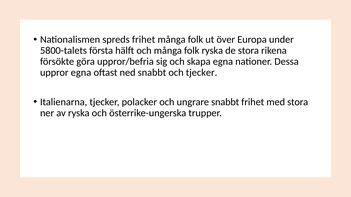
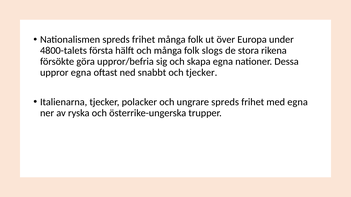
5800-talets: 5800-talets -> 4800-talets (63, 51)
folk ryska: ryska -> slogs (212, 51)
ungrare snabbt: snabbt -> spreds (225, 102)
med stora: stora -> egna (298, 102)
